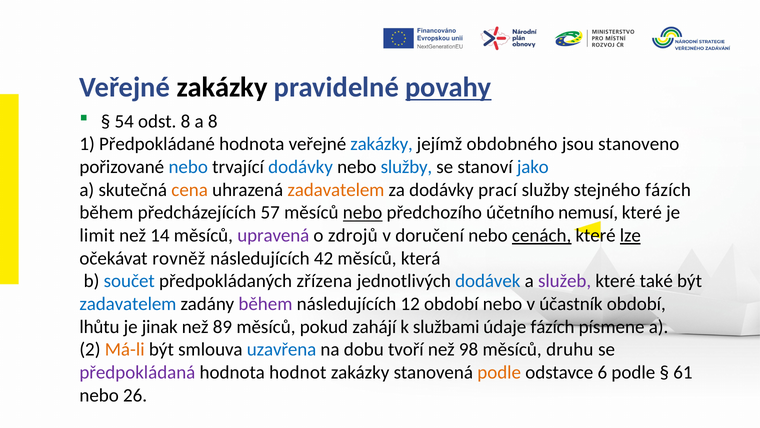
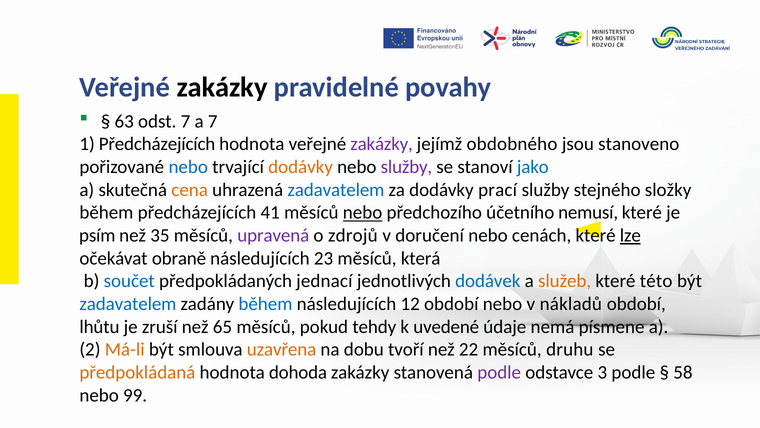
povahy underline: present -> none (448, 87)
54: 54 -> 63 (124, 121)
odst 8: 8 -> 7 (185, 121)
a 8: 8 -> 7 (213, 121)
1 Předpokládané: Předpokládané -> Předcházejících (157, 144)
zakázky colour: blue -> purple (382, 144)
dodávky colour: blue -> orange (301, 167)
služby colour: blue -> purple (406, 167)
zadavatelem colour: orange -> blue (336, 190)
stejného fázích: fázích -> složky (668, 190)
57: 57 -> 41 (270, 212)
limit: limit -> psím (97, 235)
14: 14 -> 35 (160, 235)
cenách underline: present -> none (542, 235)
rovněž: rovněž -> obraně (179, 258)
42: 42 -> 23 (324, 258)
zřízena: zřízena -> jednací (324, 281)
služeb colour: purple -> orange (565, 281)
také: také -> této (656, 281)
během colour: purple -> blue (265, 304)
účastník: účastník -> nákladů (571, 304)
jinak: jinak -> zruší (160, 326)
89: 89 -> 65 (222, 326)
zahájí: zahájí -> tehdy (374, 326)
službami: službami -> uvedené (446, 326)
údaje fázích: fázích -> nemá (553, 326)
uzavřena colour: blue -> orange (282, 349)
98: 98 -> 22 (469, 349)
předpokládaná colour: purple -> orange (137, 372)
hodnot: hodnot -> dohoda (298, 372)
podle colour: orange -> purple (499, 372)
6: 6 -> 3 (602, 372)
61: 61 -> 58 (683, 372)
26: 26 -> 99 (135, 395)
